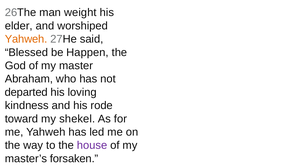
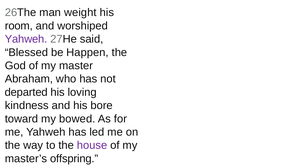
elder: elder -> room (19, 26)
Yahweh colour: orange -> purple (26, 39)
rode: rode -> bore (102, 106)
shekel: shekel -> bowed (77, 119)
forsaken: forsaken -> offspring (74, 159)
